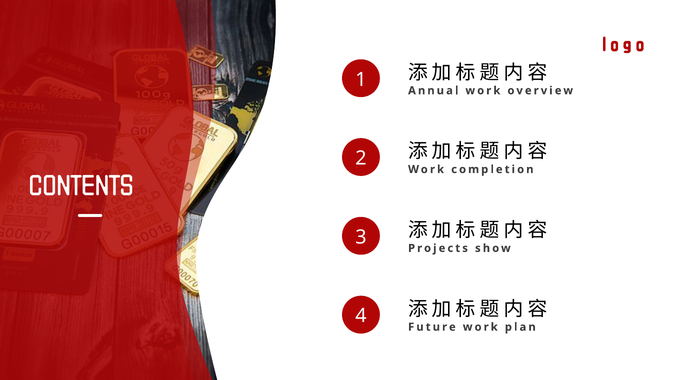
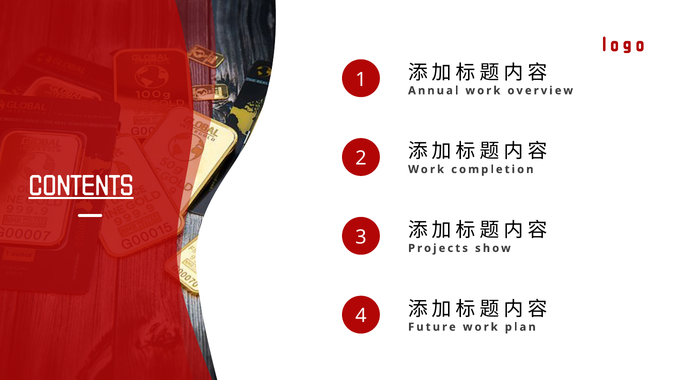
CONTENTS underline: none -> present (81, 186)
